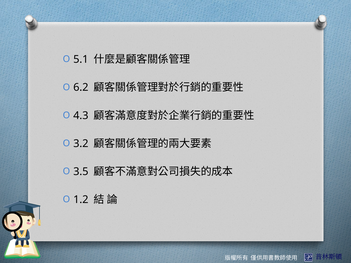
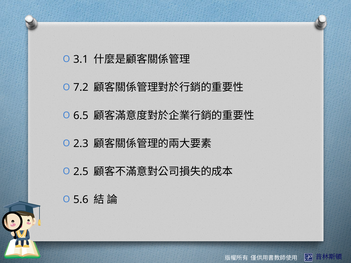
5.1: 5.1 -> 3.1 (81, 59)
6.2: 6.2 -> 7.2 (81, 88)
4.3: 4.3 -> 6.5 (81, 116)
3.2: 3.2 -> 2.3 (81, 144)
3.5: 3.5 -> 2.5 (81, 172)
1.2: 1.2 -> 5.6 (81, 200)
